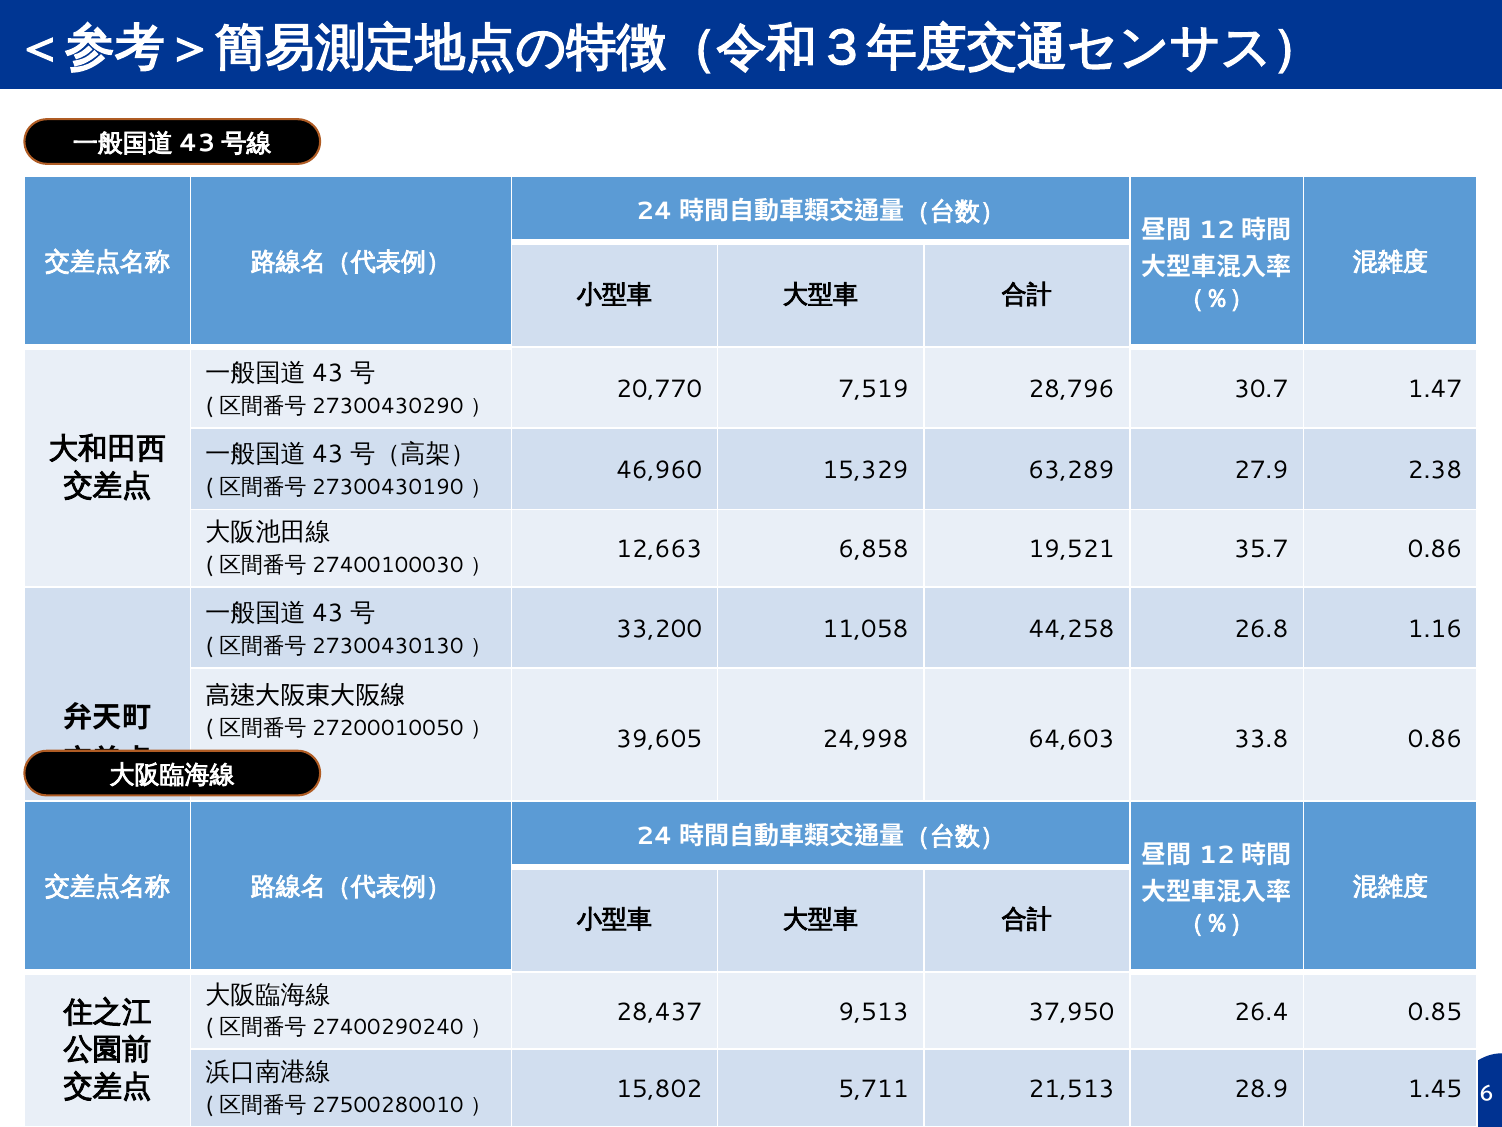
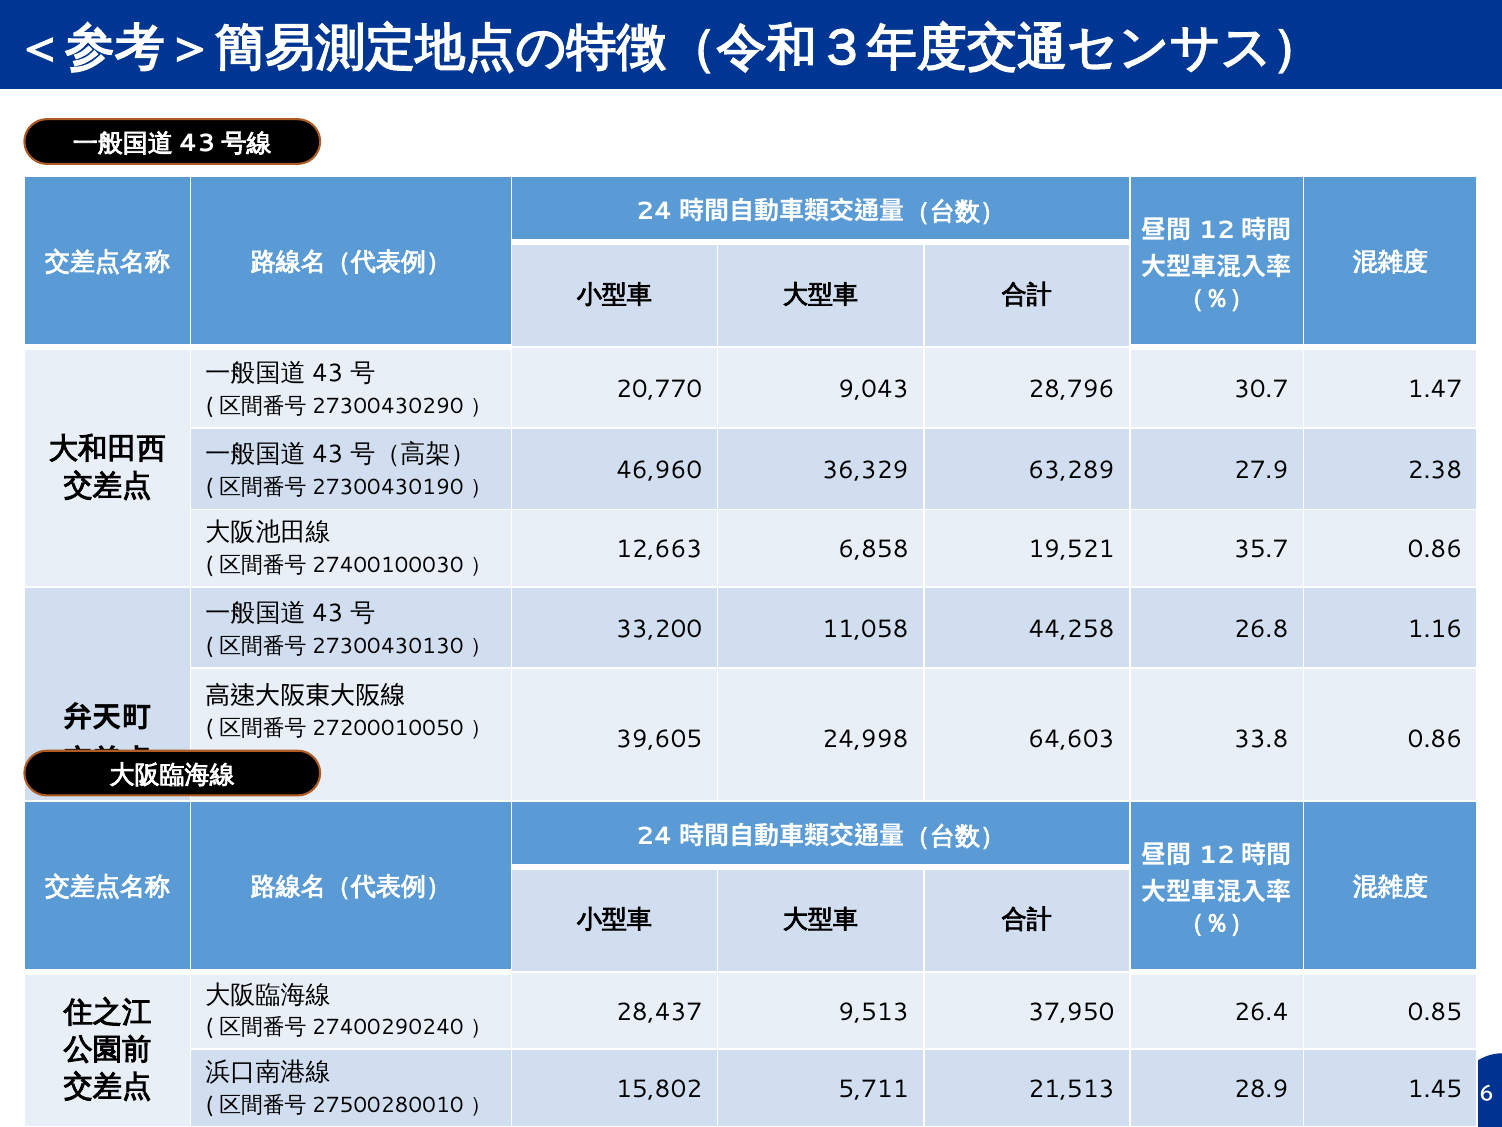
7,519: 7,519 -> 9,043 (874, 389)
15,329: 15,329 -> 36,329 (865, 470)
